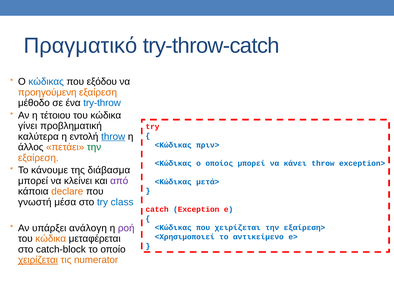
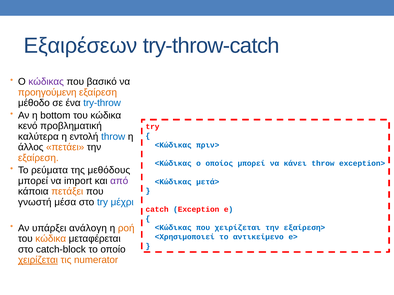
Πραγματικό: Πραγματικό -> Εξαιρέσεων (81, 46)
κώδικας colour: blue -> purple (46, 82)
εξόδου: εξόδου -> βασικό (102, 82)
τέτοιου: τέτοιου -> bottom (55, 116)
γίνει: γίνει -> κενό (28, 126)
throw underline: present -> none (113, 137)
την colour: green -> black (94, 147)
κάνουμε: κάνουμε -> ρεύματα (50, 171)
διάβασμα: διάβασμα -> μεθόδους (109, 171)
κλείνει: κλείνει -> import (78, 181)
declare: declare -> πετάξει (67, 192)
class: class -> μέχρι (122, 202)
ροή colour: purple -> orange (126, 228)
